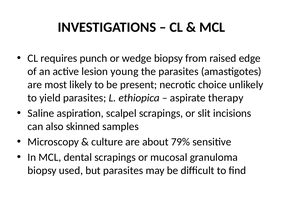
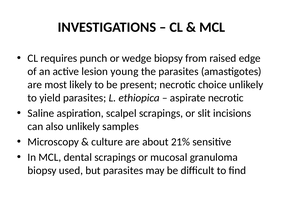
aspirate therapy: therapy -> necrotic (226, 98)
also skinned: skinned -> unlikely (83, 127)
79%: 79% -> 21% (181, 142)
